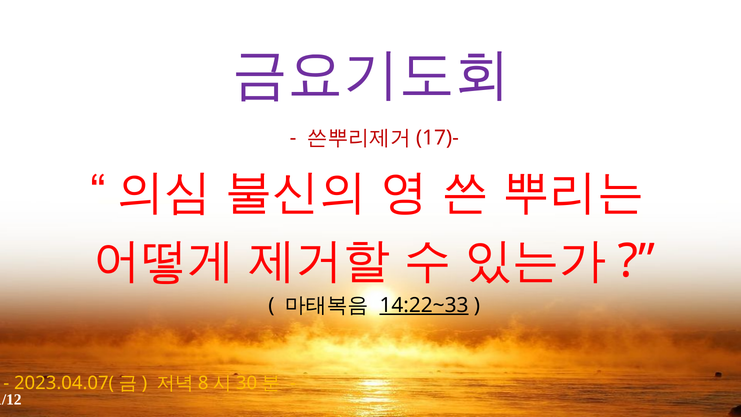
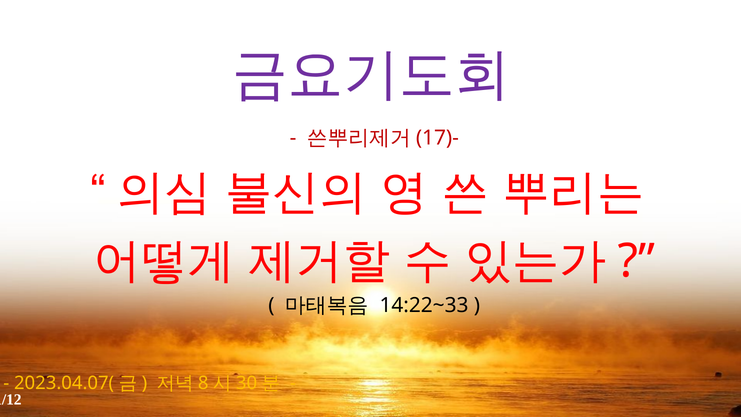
14:22~33 underline: present -> none (424, 305)
